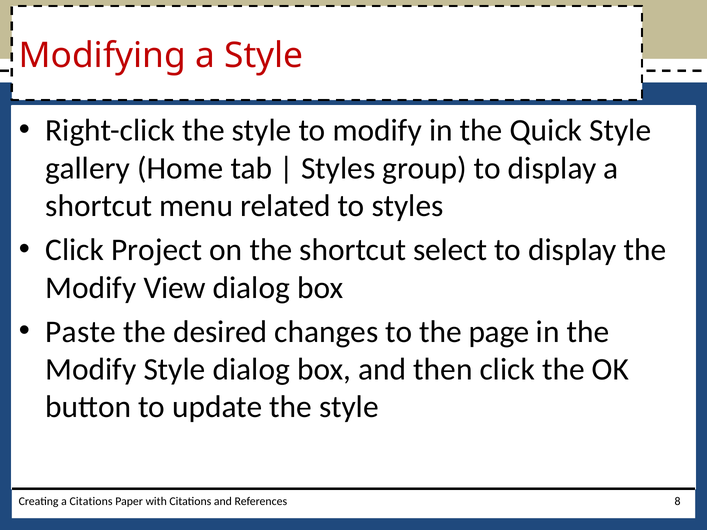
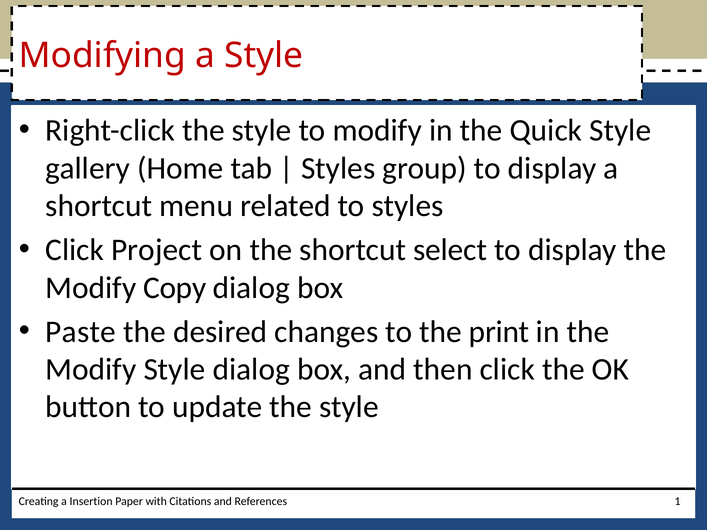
View: View -> Copy (175, 288)
page: page -> print (499, 332)
a Citations: Citations -> Insertion (91, 502)
8: 8 -> 1 (678, 502)
